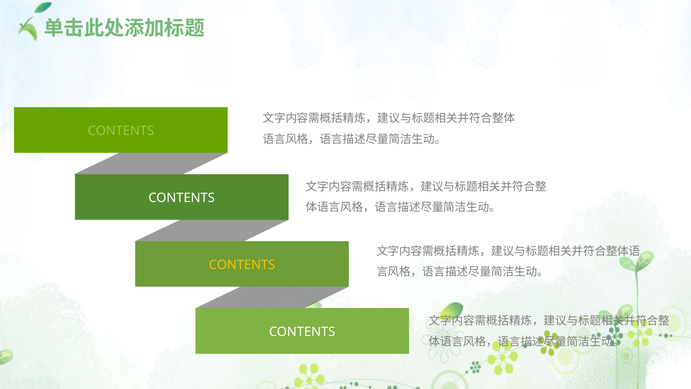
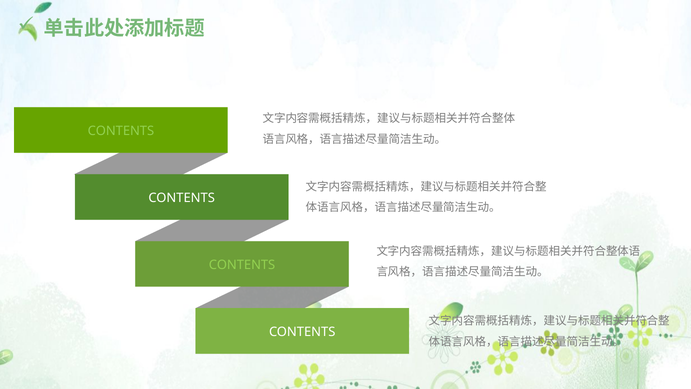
CONTENTS colour: yellow -> light green (242, 265)
